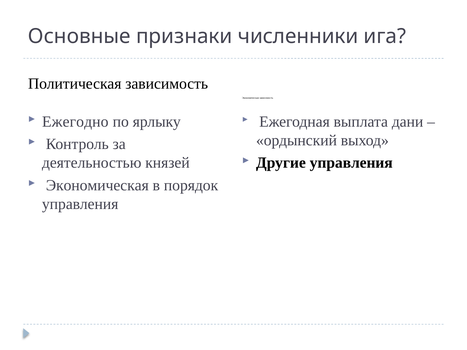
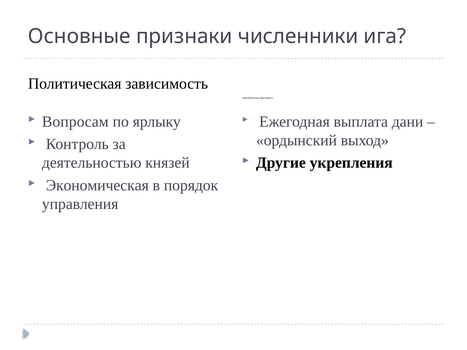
Ежегодно: Ежегодно -> Вопросам (75, 122)
Другие управления: управления -> укрепления (351, 163)
